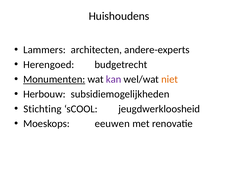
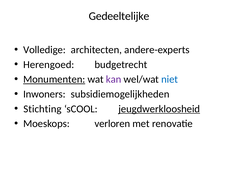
Huishoudens: Huishoudens -> Gedeeltelijke (119, 16)
Lammers: Lammers -> Volledige (44, 50)
niet colour: orange -> blue (170, 80)
Herbouw: Herbouw -> Inwoners (44, 94)
jeugdwerkloosheid underline: none -> present (159, 109)
eeuwen: eeuwen -> verloren (112, 124)
